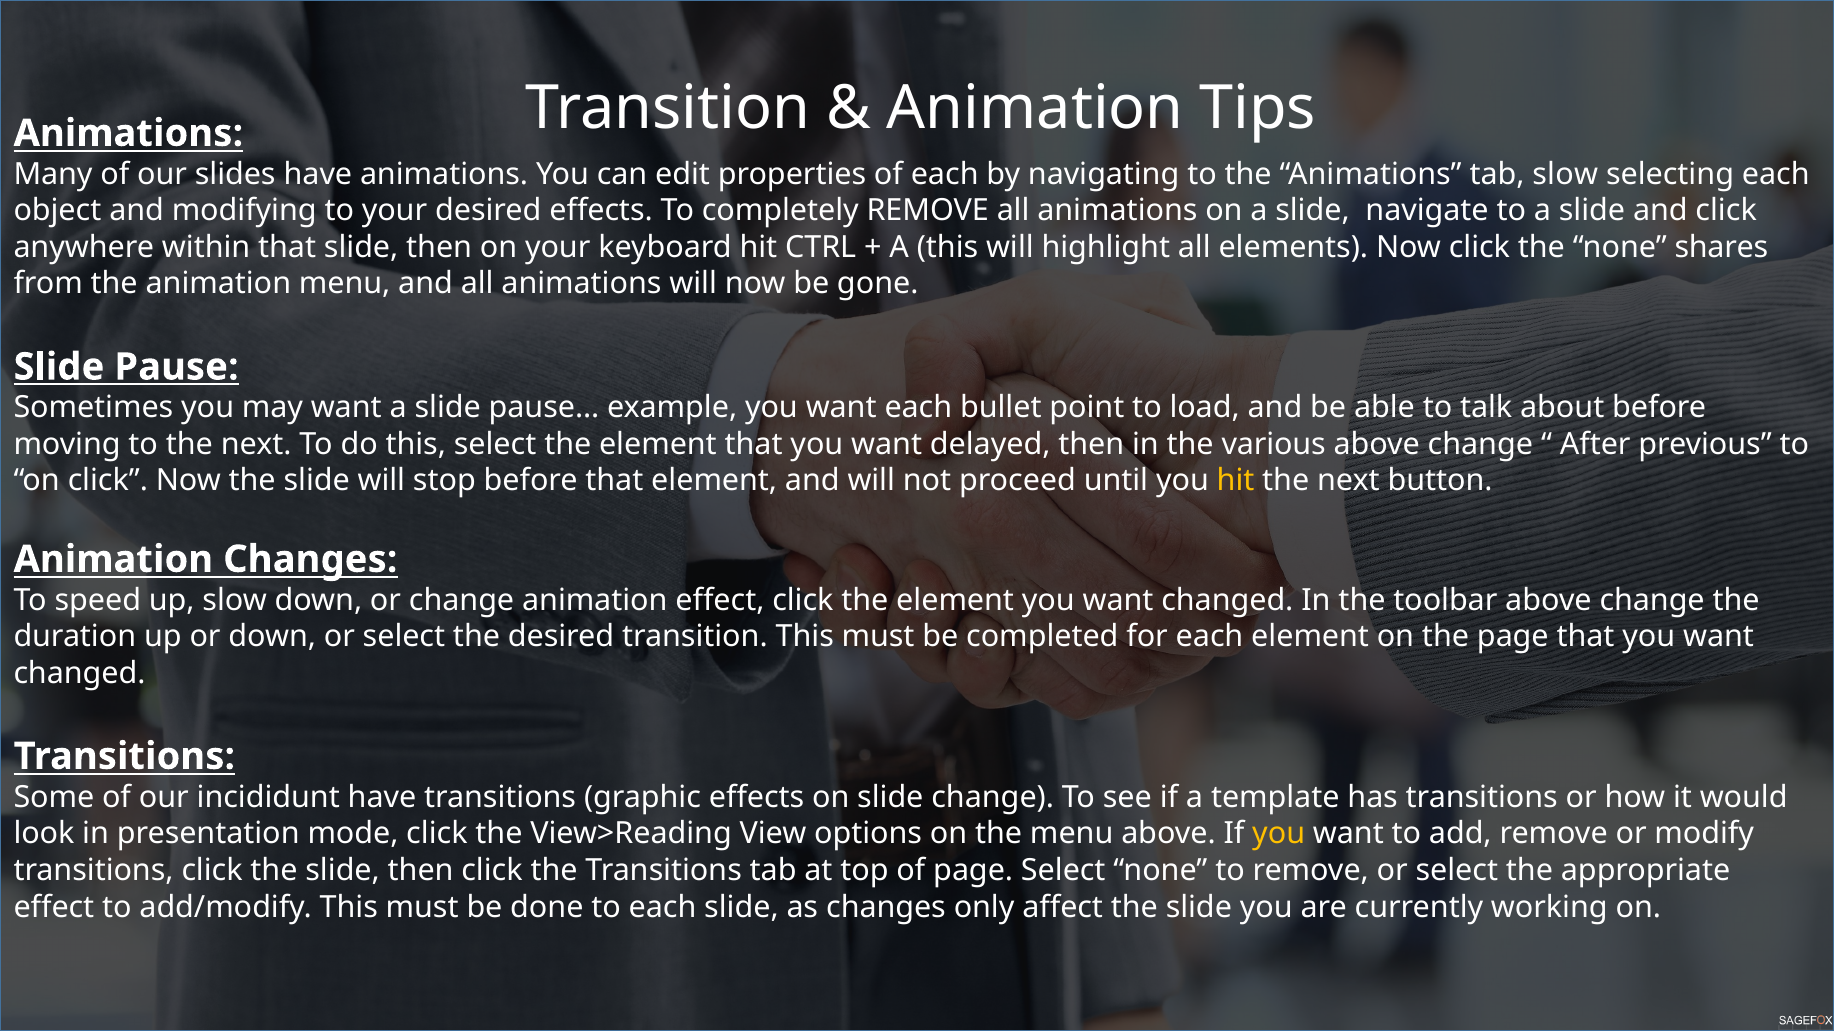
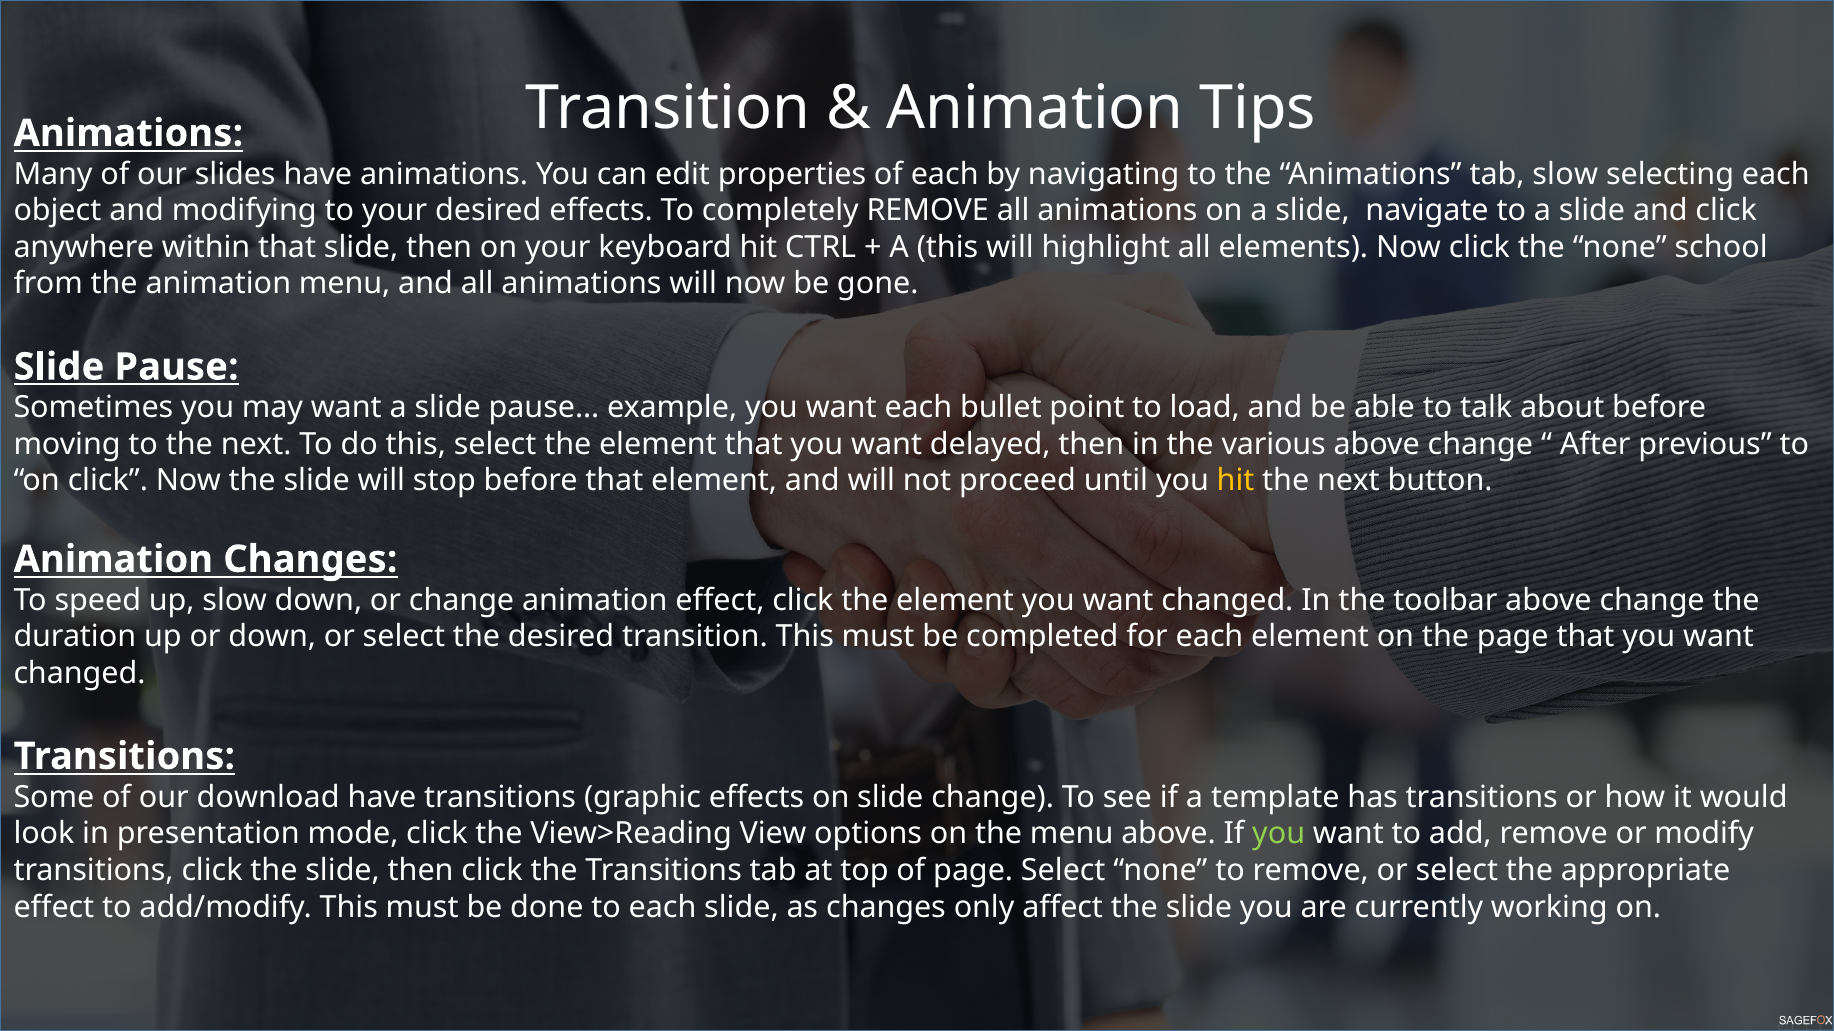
shares: shares -> school (1721, 247)
incididunt: incididunt -> download (268, 798)
you colour: yellow -> light green (1279, 834)
